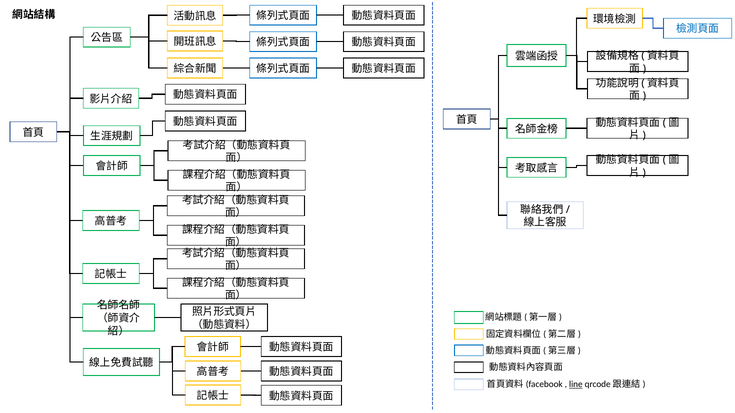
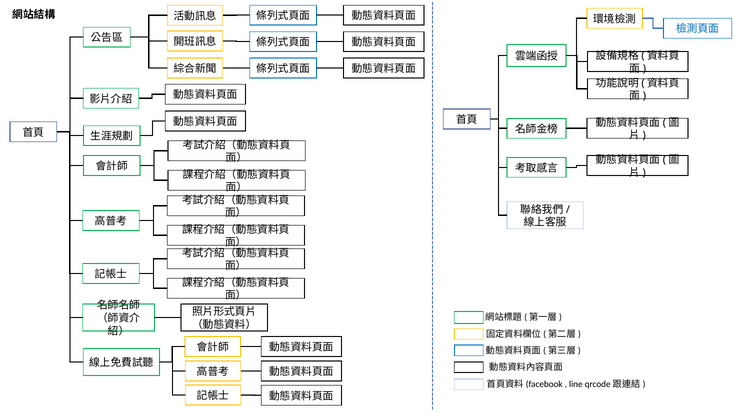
line underline: present -> none (576, 385)
